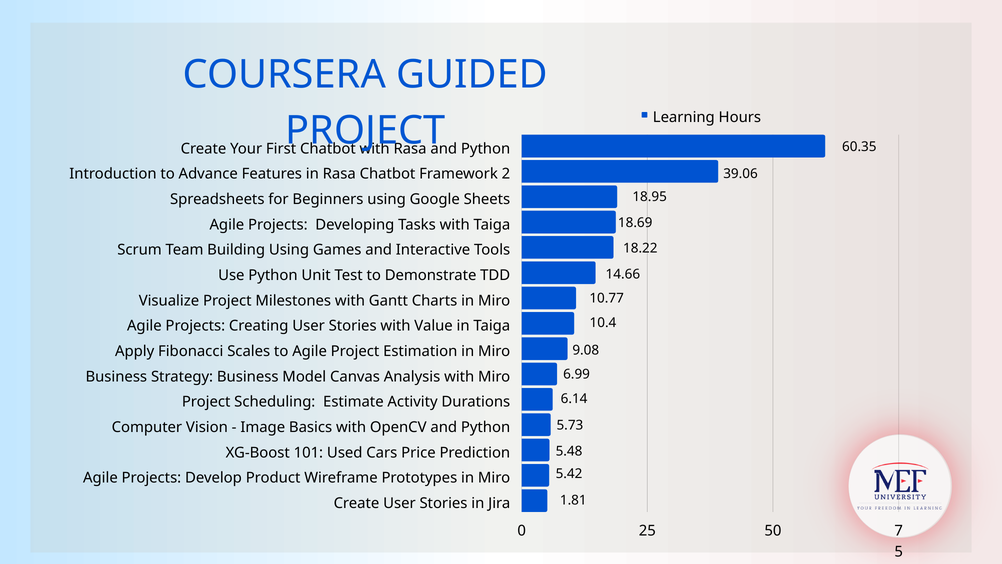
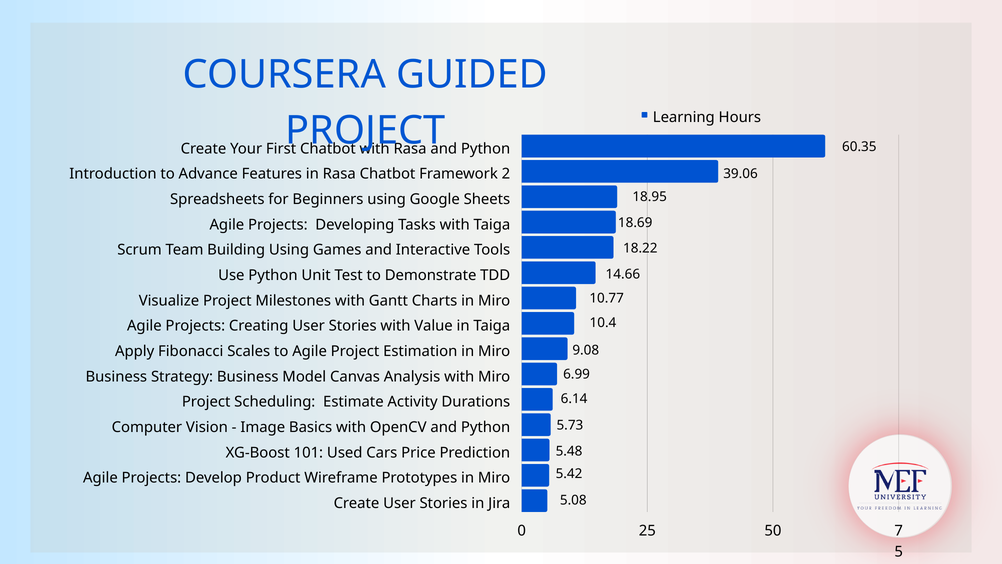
1.81: 1.81 -> 5.08 (573, 500)
